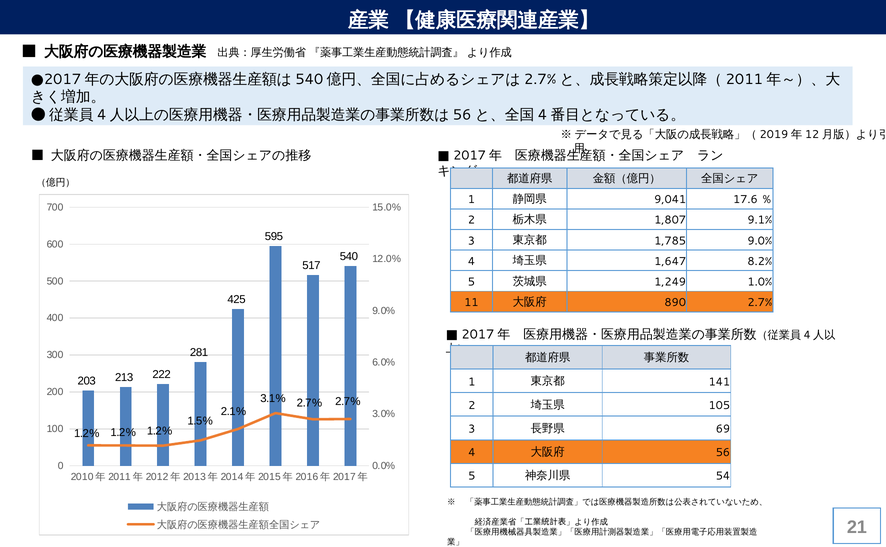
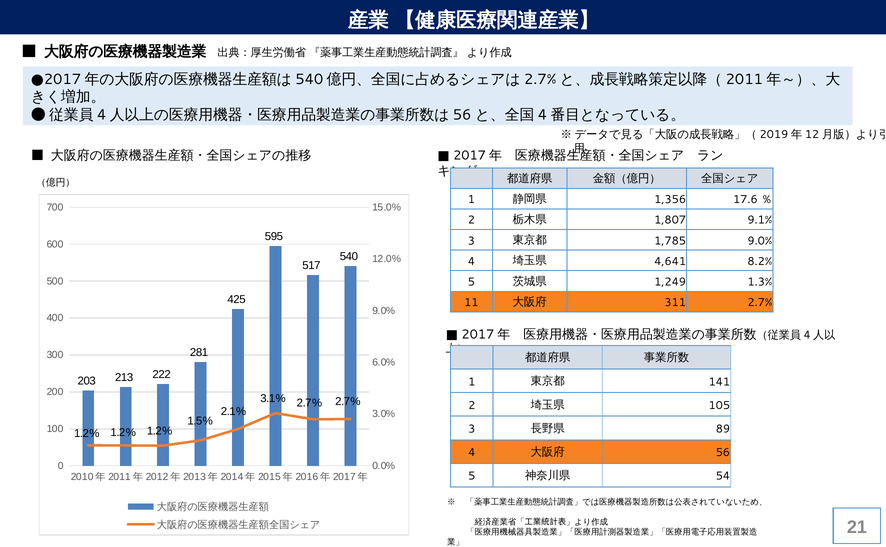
9,041: 9,041 -> 1,356 (670, 200)
1,647: 1,647 -> 4,641 (670, 261)
1.0%: 1.0% -> 1.3% (760, 282)
890: 890 -> 311 (675, 303)
69: 69 -> 89 (723, 429)
